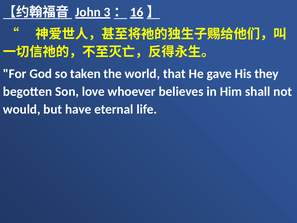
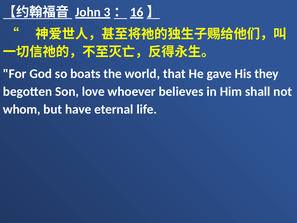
taken: taken -> boats (85, 74)
would: would -> whom (22, 109)
